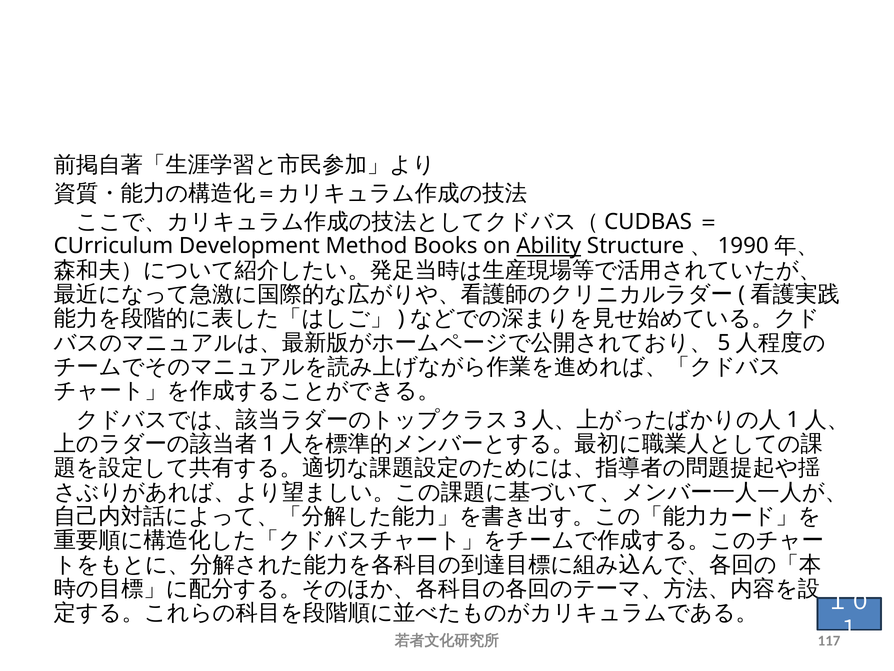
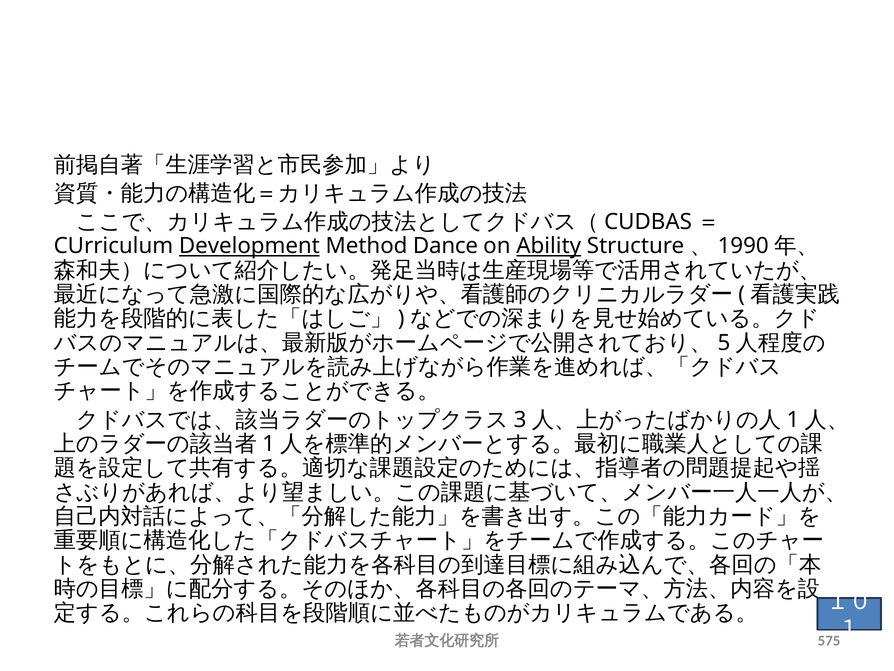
Development underline: none -> present (249, 246)
Books: Books -> Dance (446, 246)
117: 117 -> 575 (829, 640)
